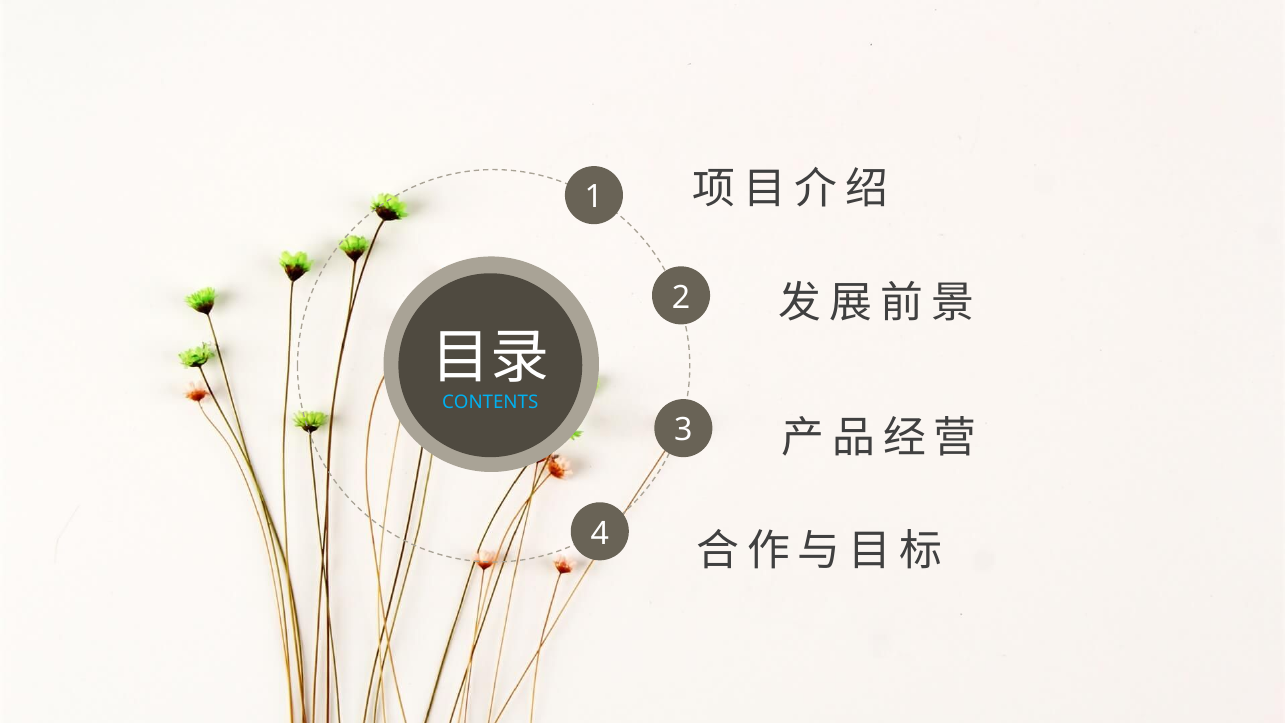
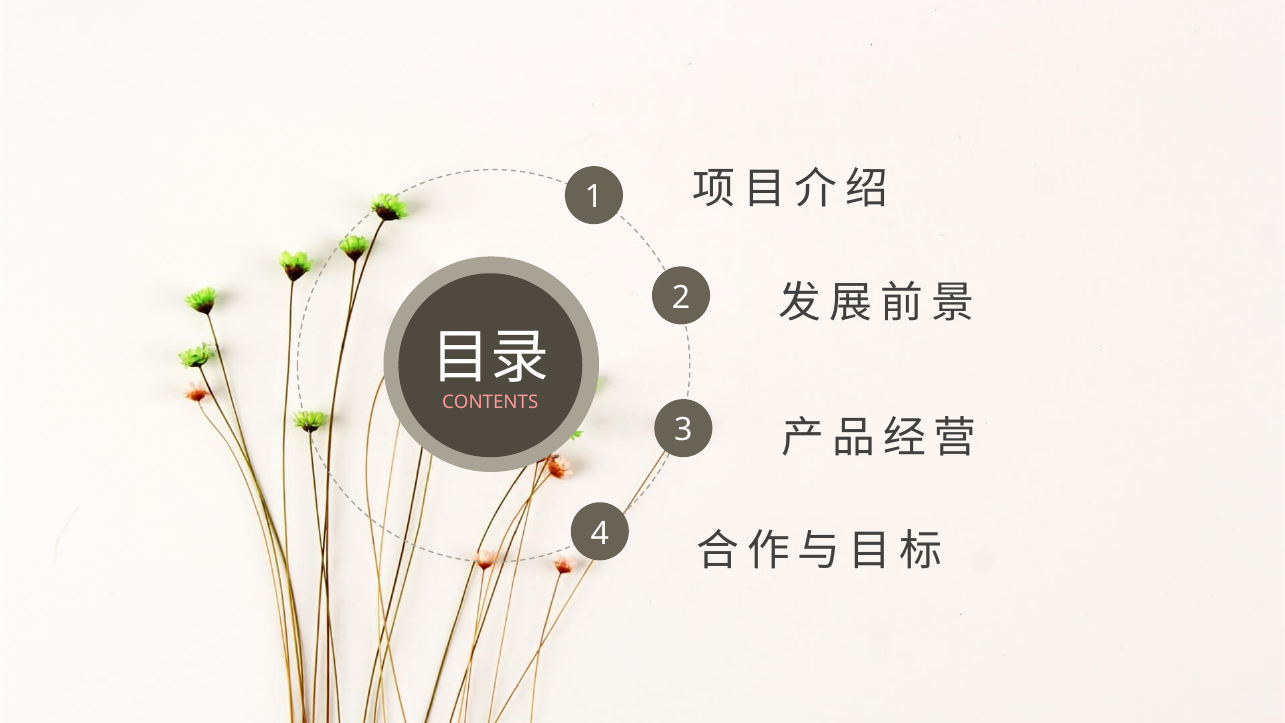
CONTENTS colour: light blue -> pink (490, 402)
